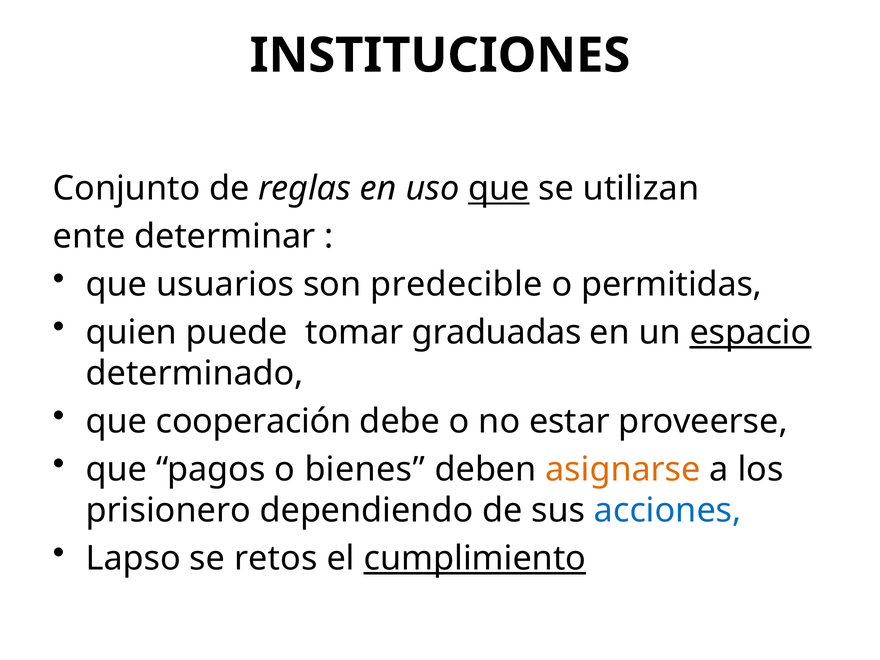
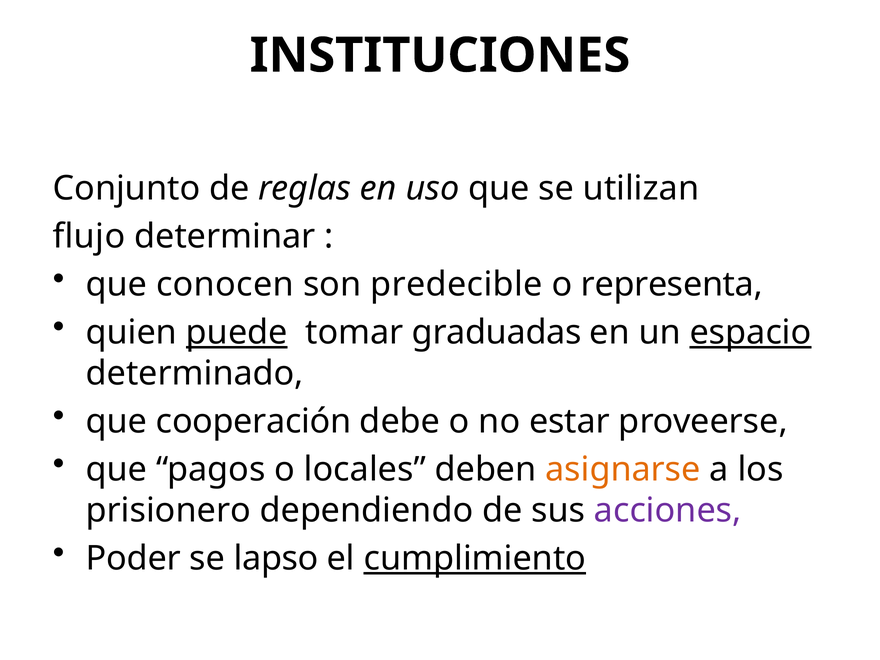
que underline: present -> none (499, 189)
ente: ente -> flujo (89, 237)
usuarios: usuarios -> conocen (225, 285)
permitidas: permitidas -> representa (672, 285)
puede underline: none -> present (237, 333)
bienes: bienes -> locales (365, 470)
acciones colour: blue -> purple (668, 511)
Lapso: Lapso -> Poder (133, 559)
retos: retos -> lapso (276, 559)
